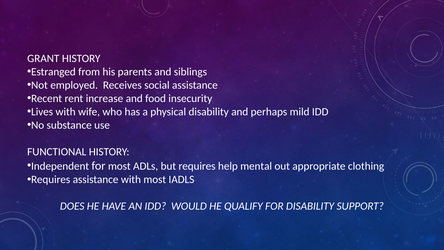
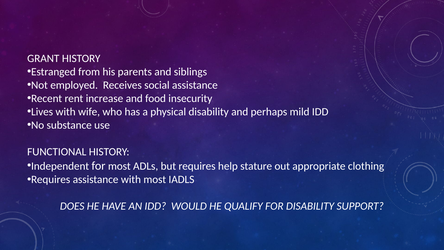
mental: mental -> stature (256, 166)
